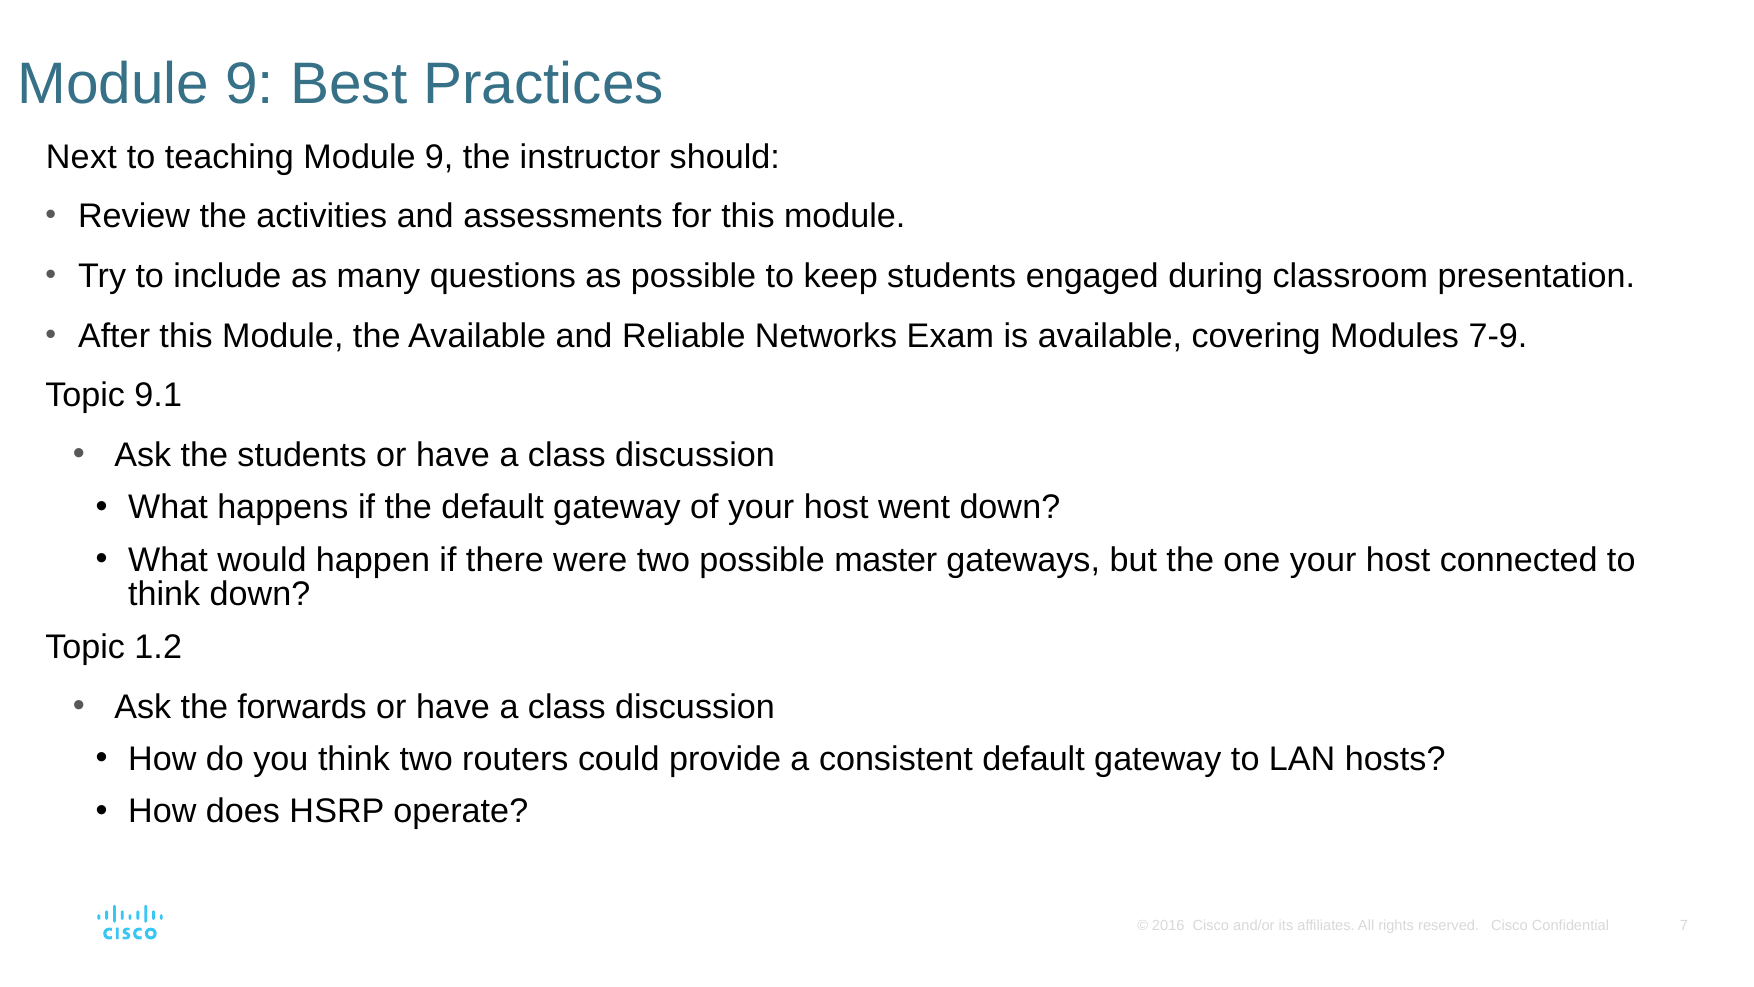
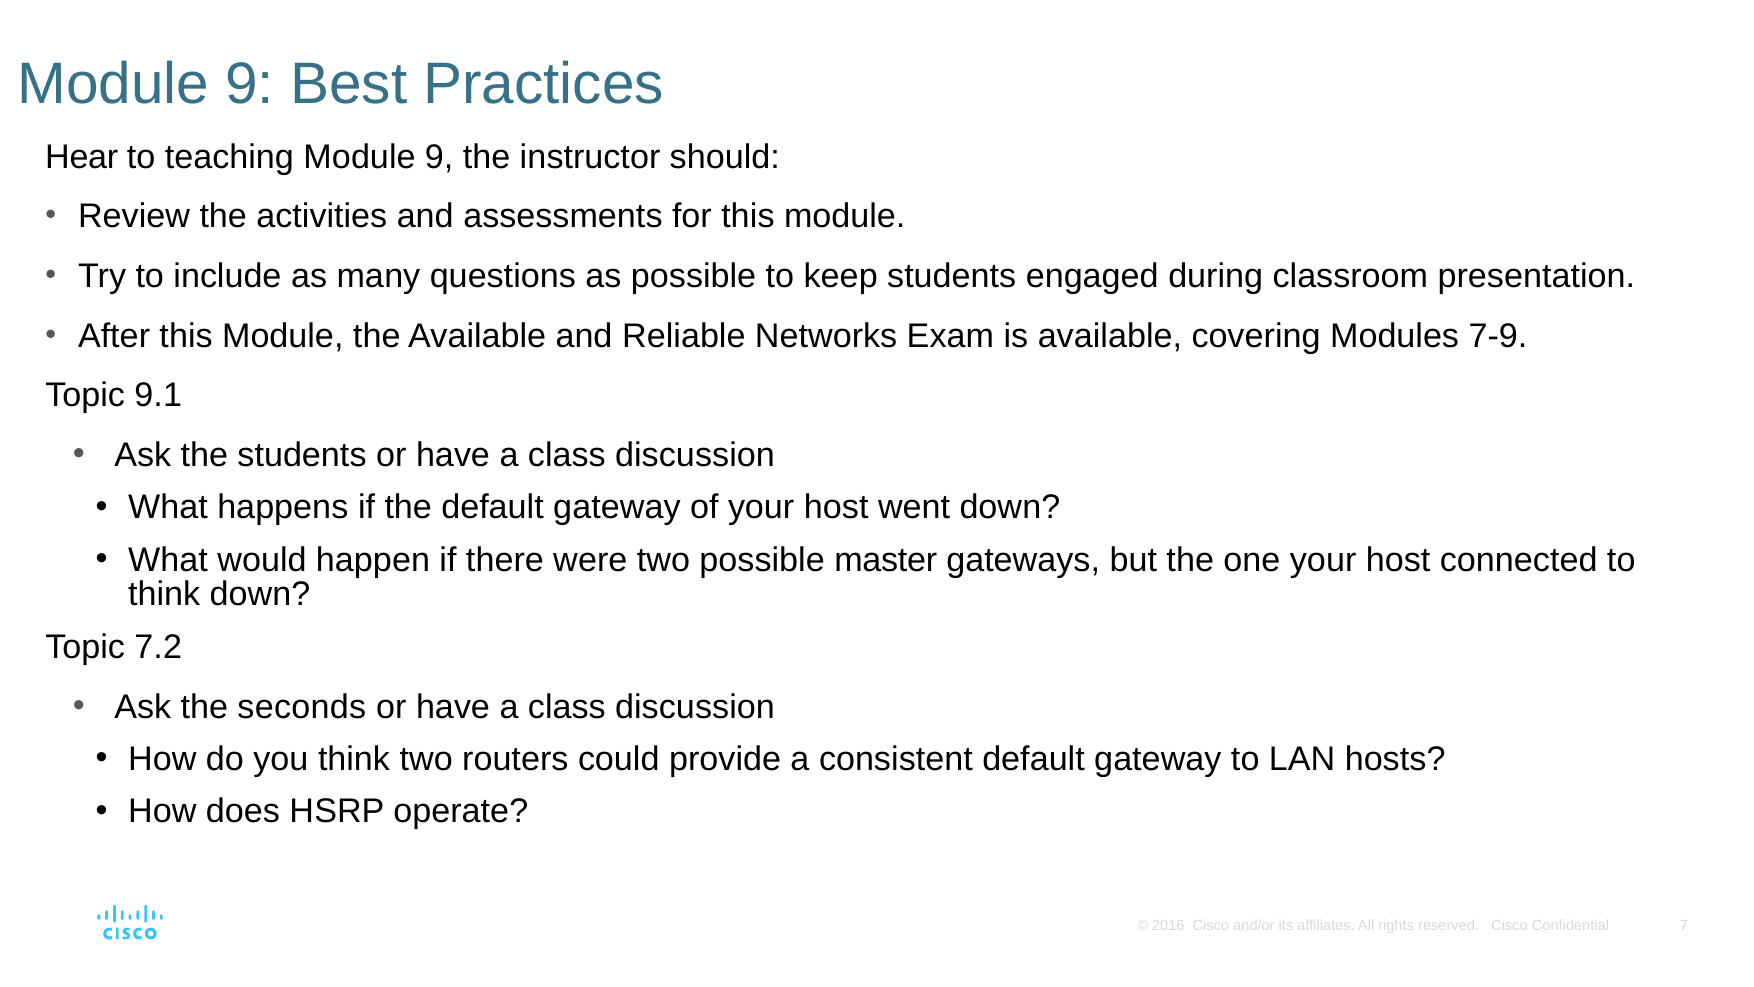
Next: Next -> Hear (82, 157)
1.2: 1.2 -> 7.2 (158, 647)
forwards: forwards -> seconds (302, 707)
